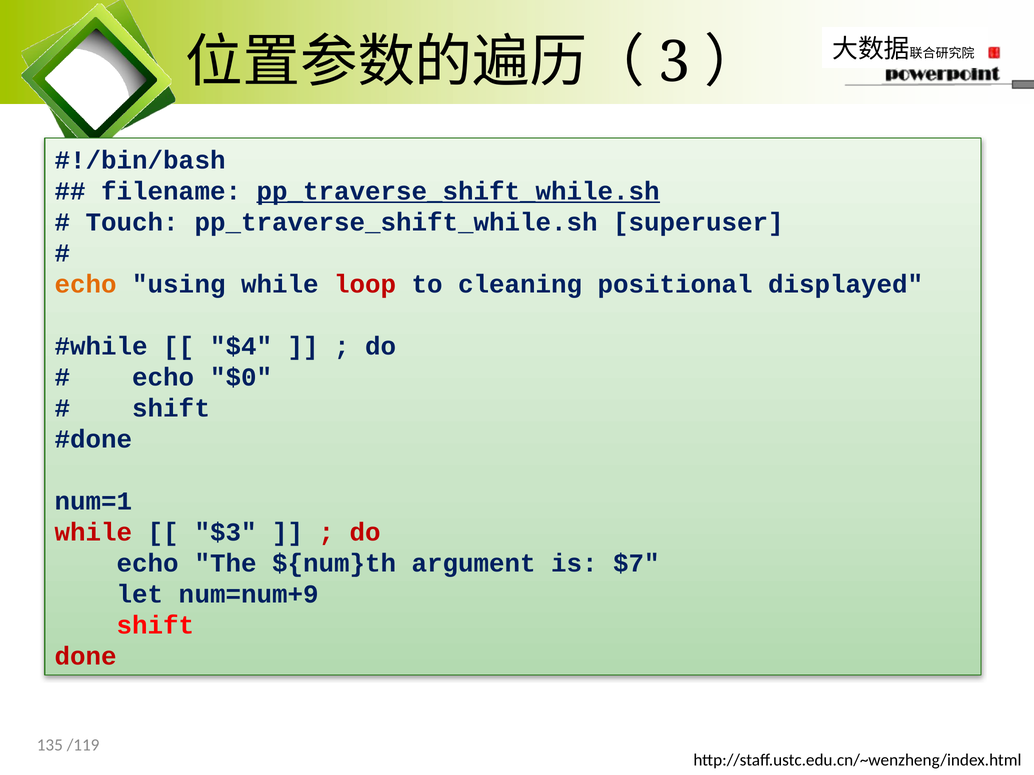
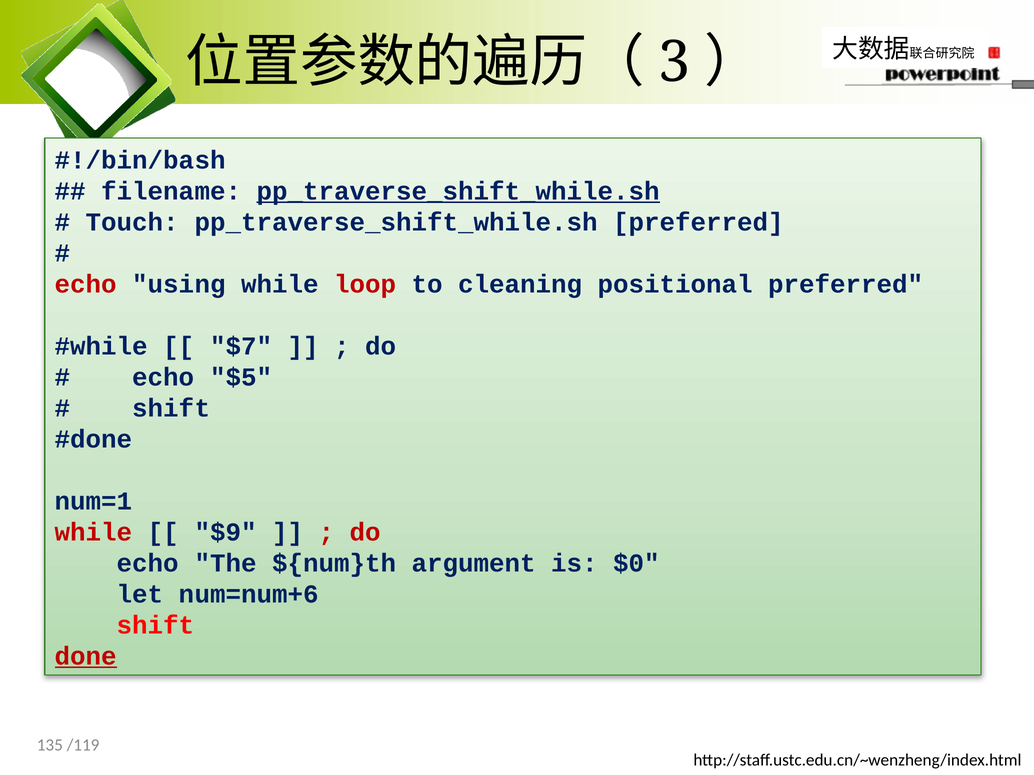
pp_traverse_shift_while.sh superuser: superuser -> preferred (699, 222)
echo colour: orange -> red (86, 284)
positional displayed: displayed -> preferred (846, 284)
$4: $4 -> $7 (241, 346)
$0: $0 -> $5 (241, 377)
$3: $3 -> $9 (226, 533)
$7: $7 -> $0 (637, 564)
num=num+9: num=num+9 -> num=num+6 (249, 595)
done underline: none -> present (86, 657)
